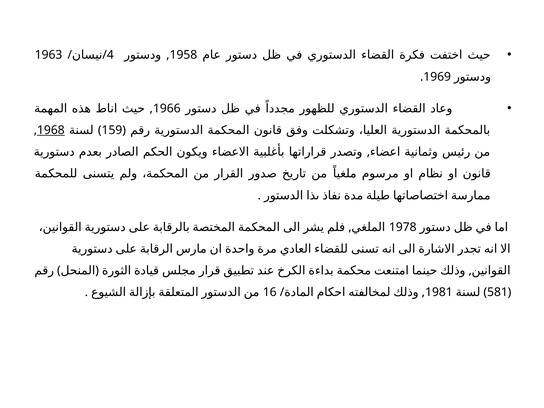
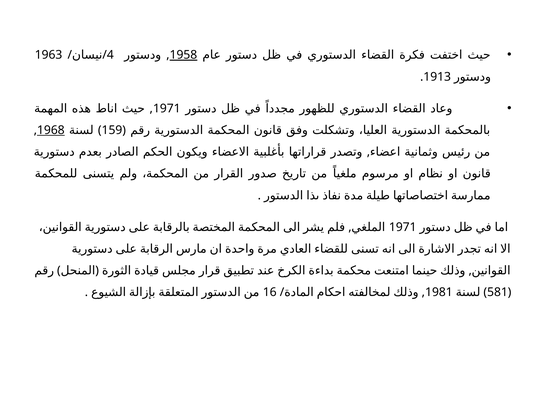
1958 underline: none -> present (183, 55)
1969: 1969 -> 1913 (437, 77)
1966: 1966 -> 1971 (167, 108)
1978: 1978 -> 1971 (403, 227)
